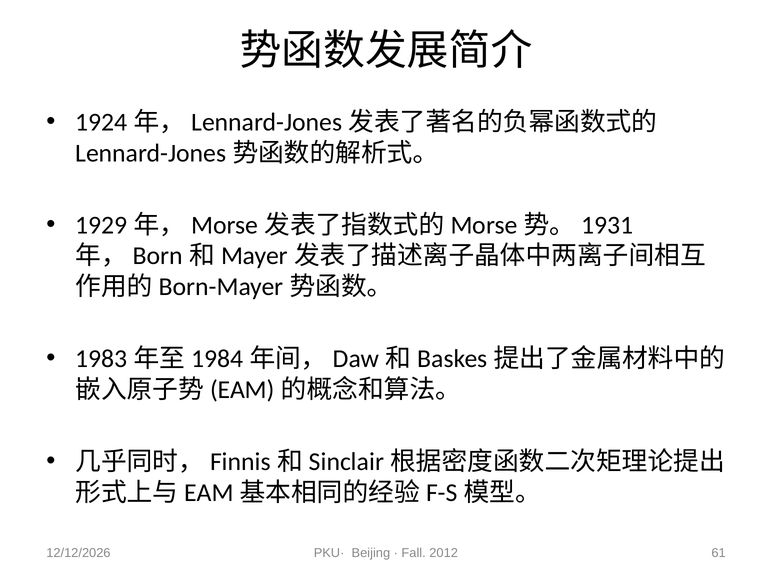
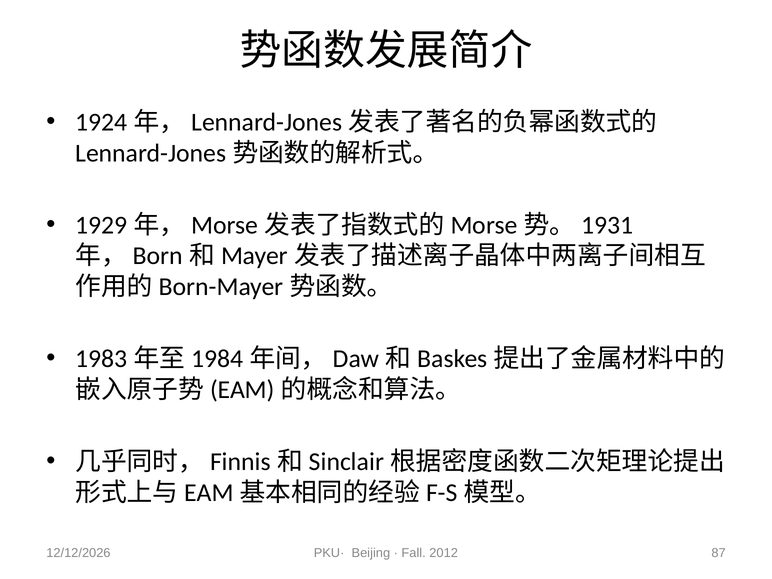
61: 61 -> 87 (719, 553)
